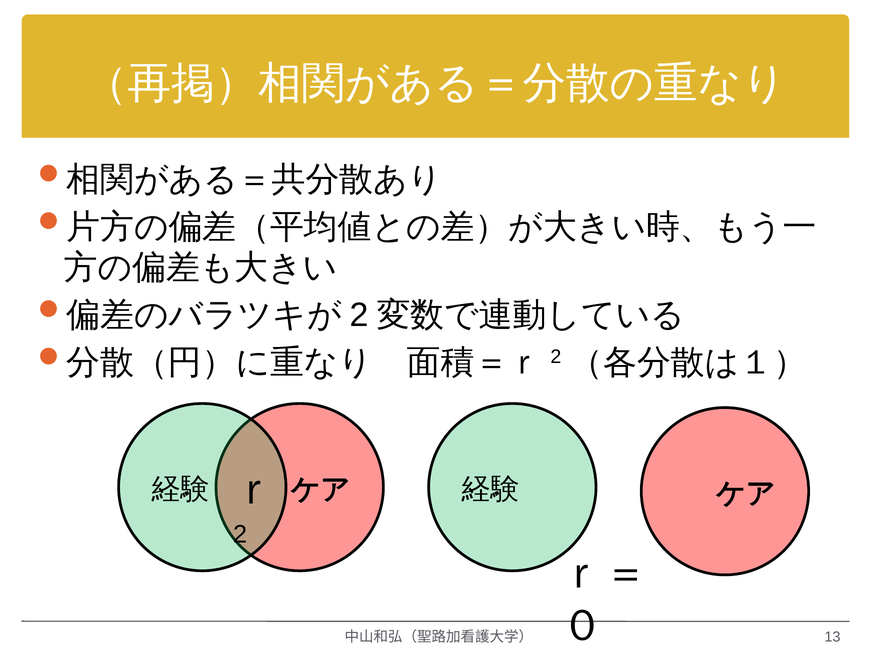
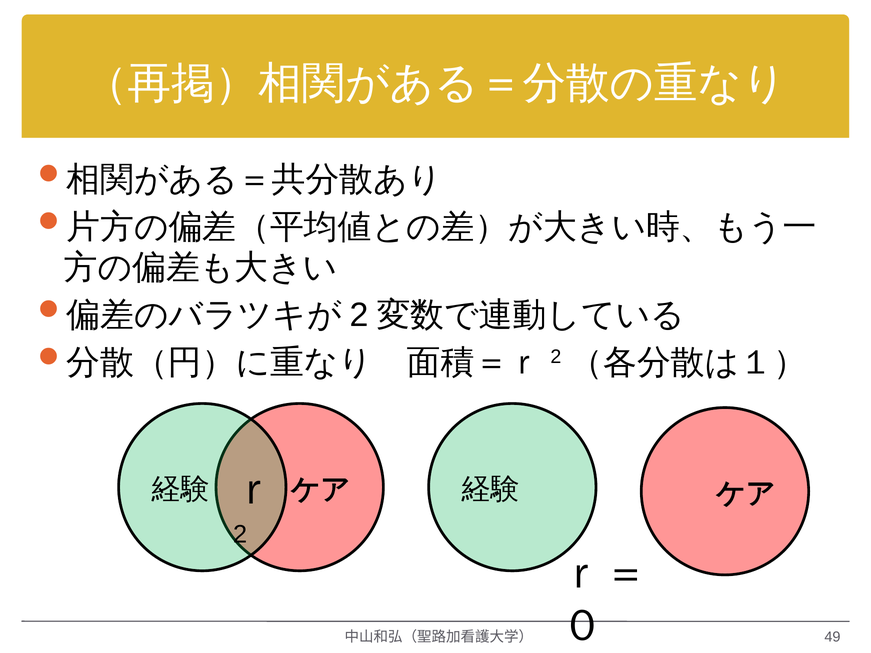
13: 13 -> 49 (832, 637)
